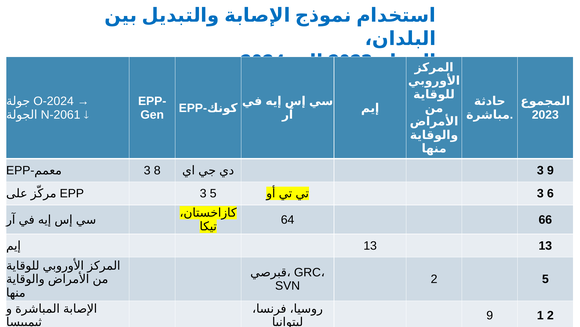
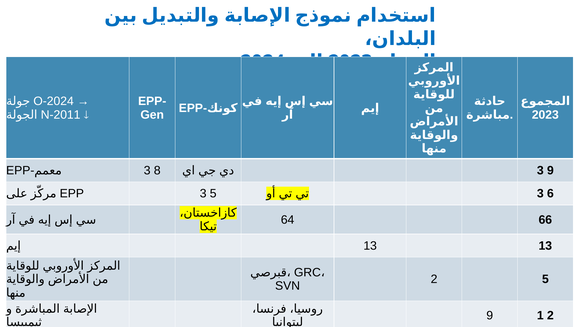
N-2061: N-2061 -> N-2011 (61, 114)
